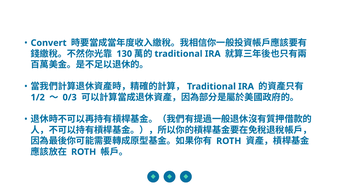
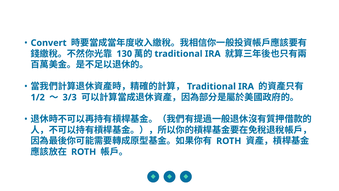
0/3: 0/3 -> 3/3 (70, 97)
